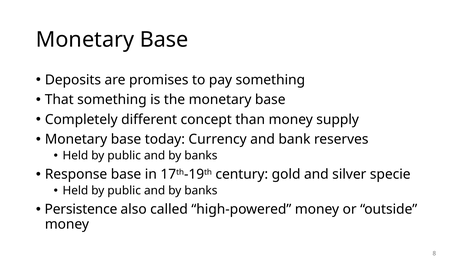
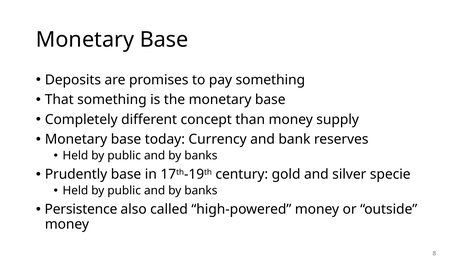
Response: Response -> Prudently (76, 174)
